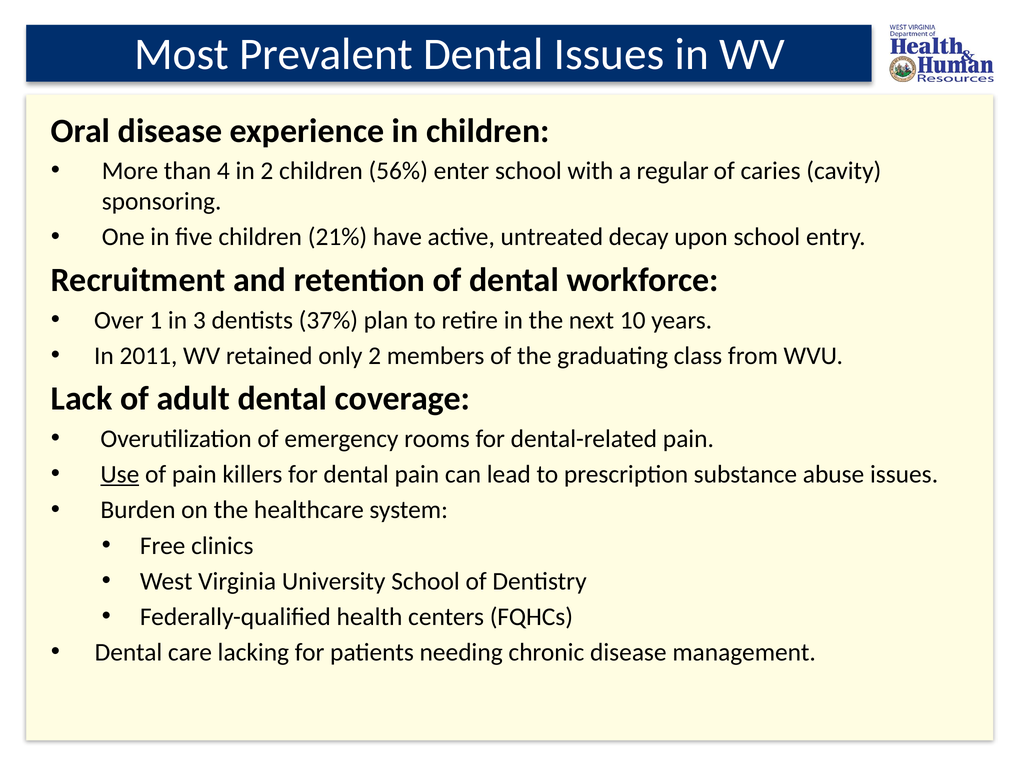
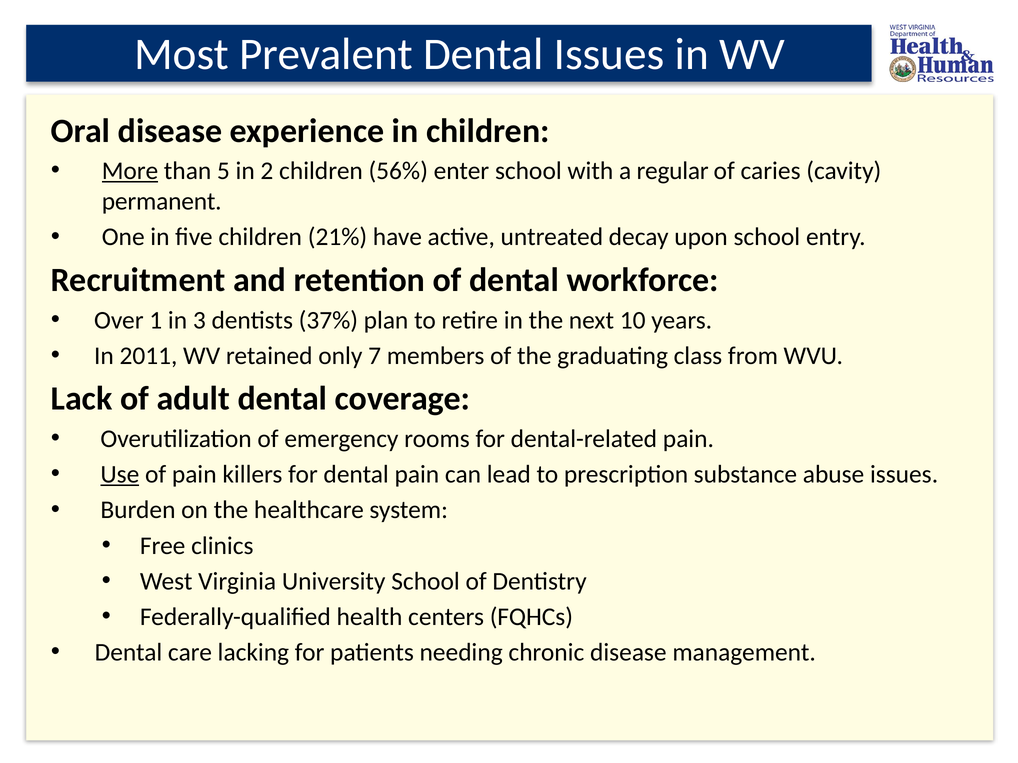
More underline: none -> present (130, 171)
4: 4 -> 5 (223, 171)
sponsoring: sponsoring -> permanent (162, 202)
only 2: 2 -> 7 (375, 356)
